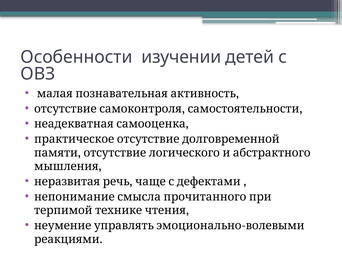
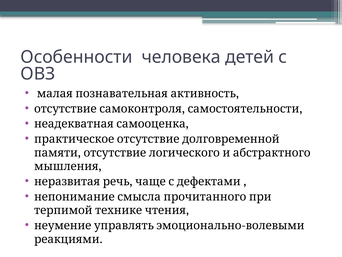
изучении: изучении -> человека (181, 57)
